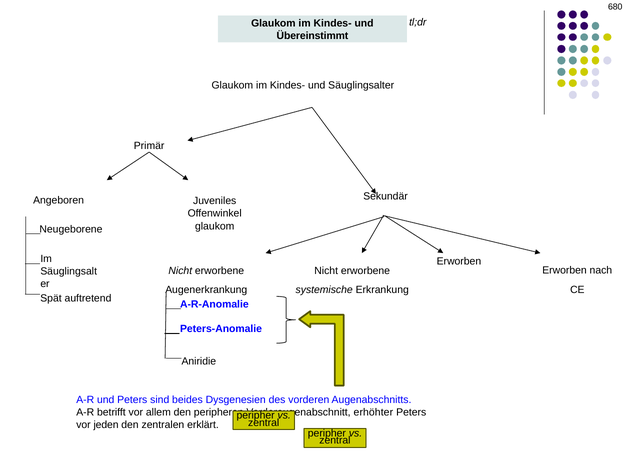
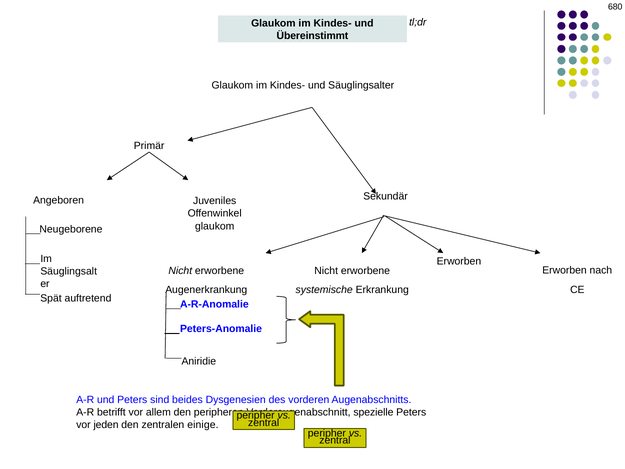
erhöhter: erhöhter -> spezielle (373, 412)
erklärt: erklärt -> einige (203, 425)
